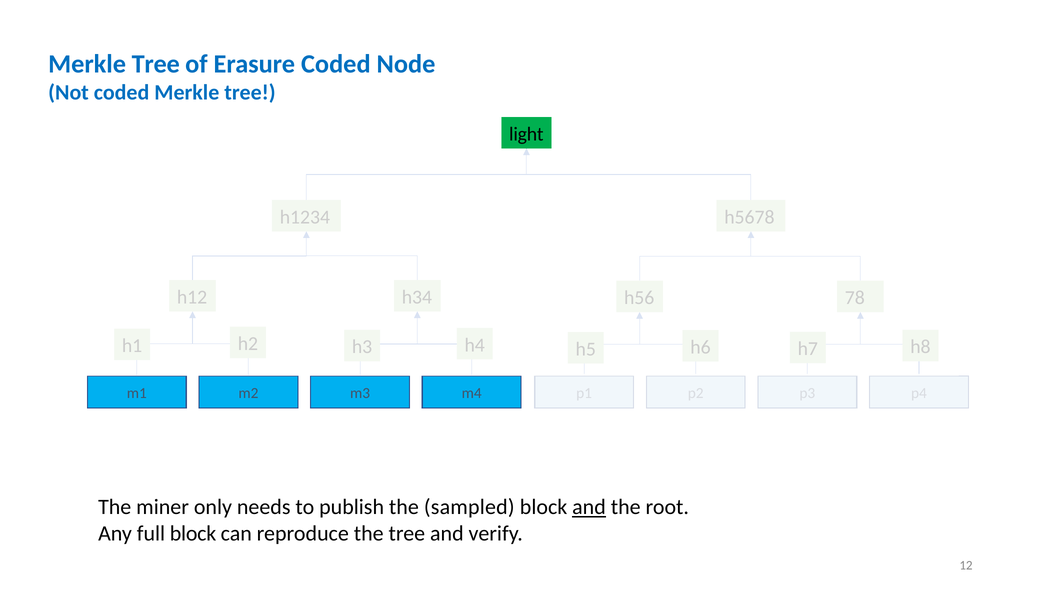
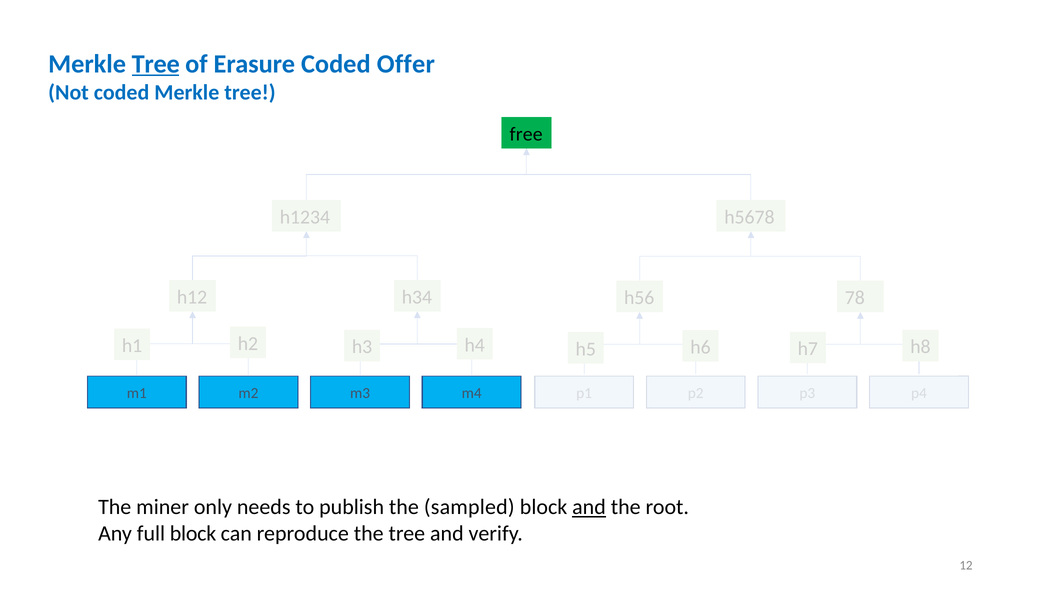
Tree underline: none -> present (156, 64)
Node: Node -> Offer (406, 64)
light: light -> free (526, 134)
